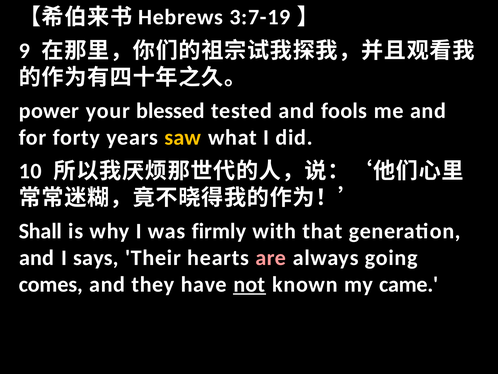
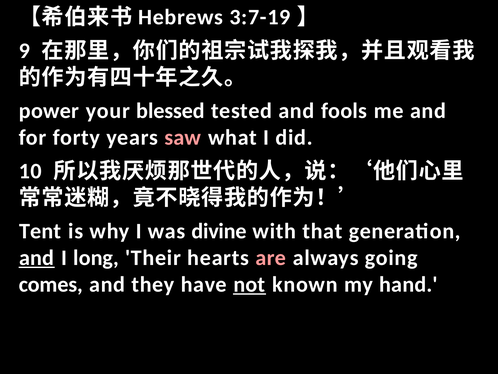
saw colour: yellow -> pink (183, 137)
Shall: Shall -> Tent (40, 231)
firmly: firmly -> divine (219, 231)
and underline: none -> present (37, 258)
says: says -> long (96, 258)
came: came -> hand (408, 284)
